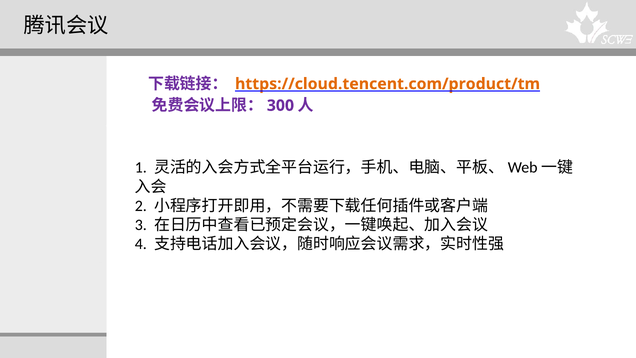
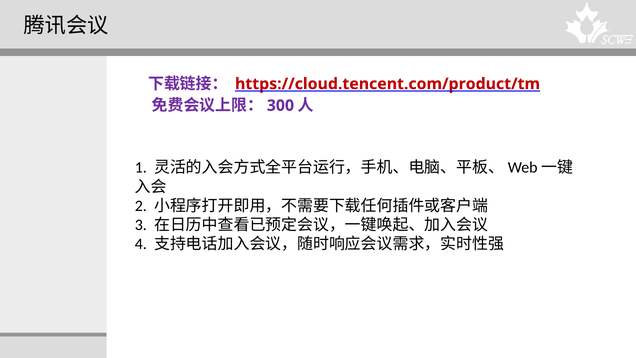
https://cloud.tencent.com/product/tm colour: orange -> red (388, 84)
